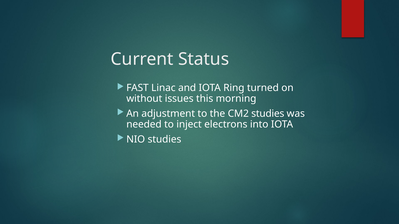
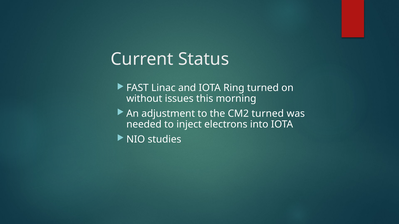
CM2 studies: studies -> turned (268, 114)
